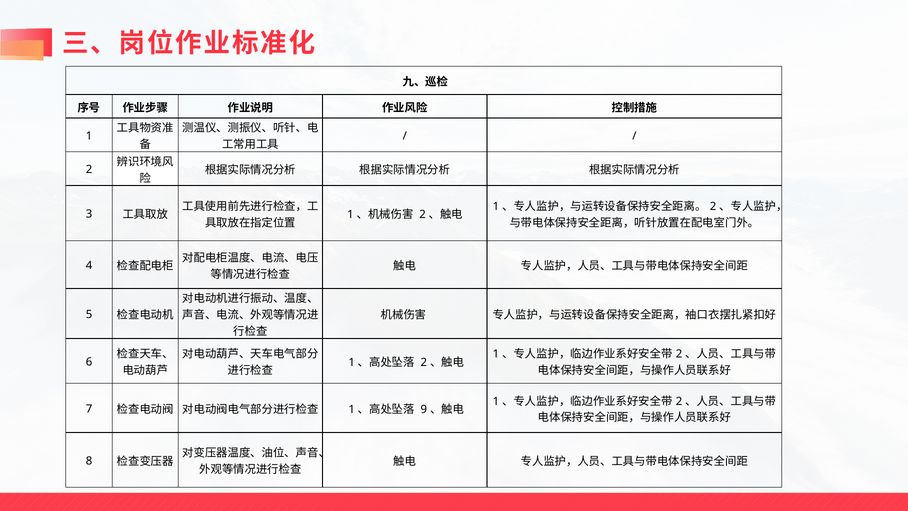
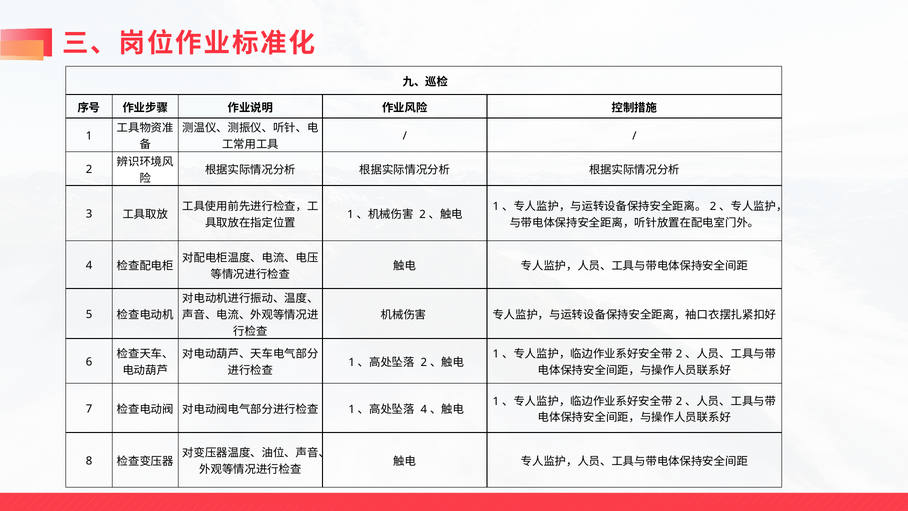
9: 9 -> 4 (424, 409)
